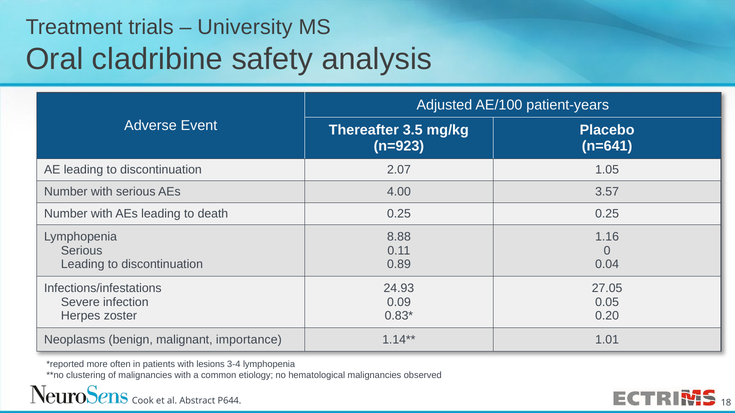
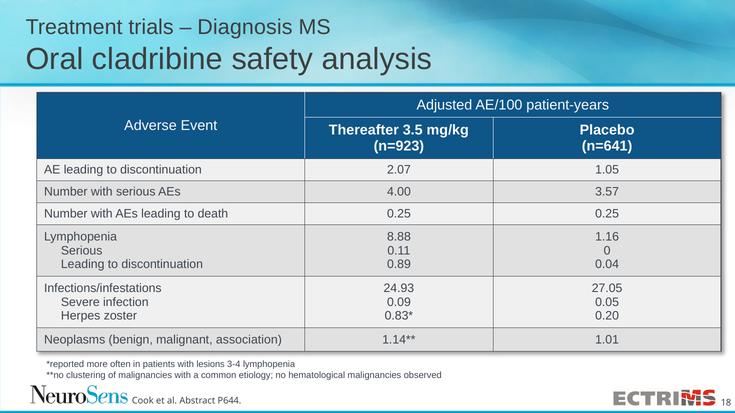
University: University -> Diagnosis (245, 27)
importance: importance -> association (249, 340)
